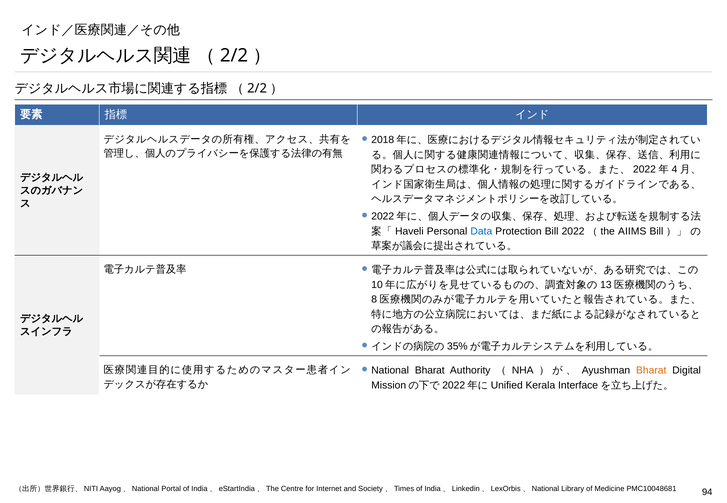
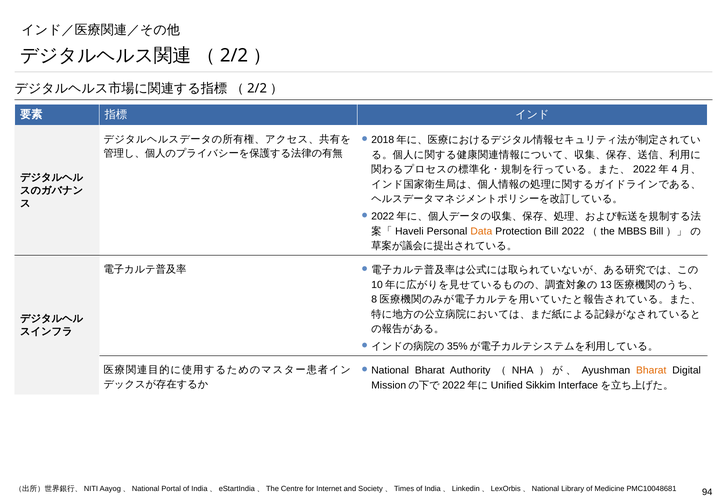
Data colour: blue -> orange (481, 231)
AIIMS: AIIMS -> MBBS (632, 231)
Kerala: Kerala -> Sikkim (540, 385)
